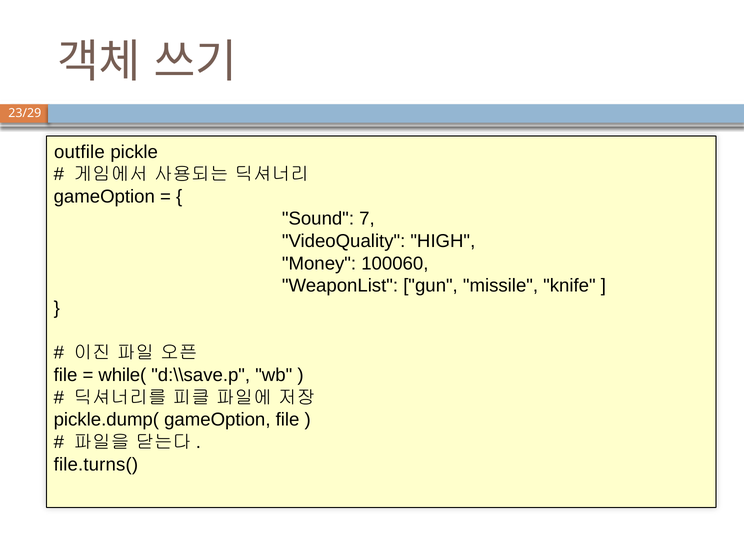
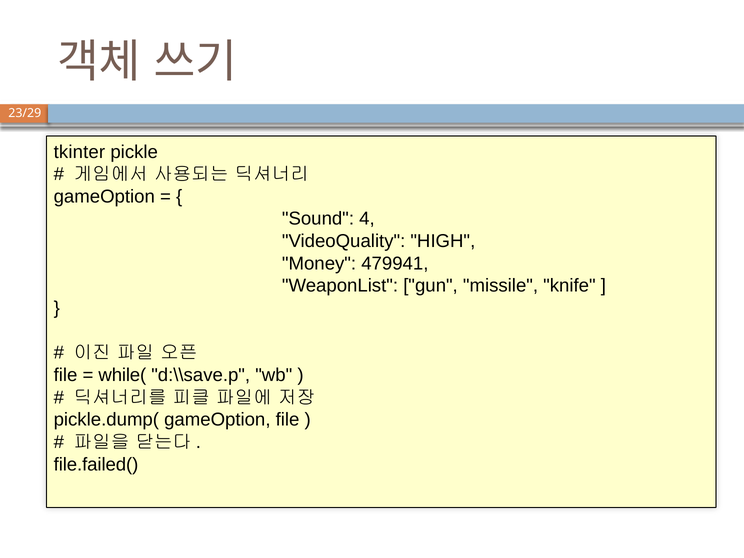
outfile: outfile -> tkinter (79, 152)
7: 7 -> 4 (367, 219)
100060: 100060 -> 479941 (395, 263)
file.turns(: file.turns( -> file.failed( (96, 464)
